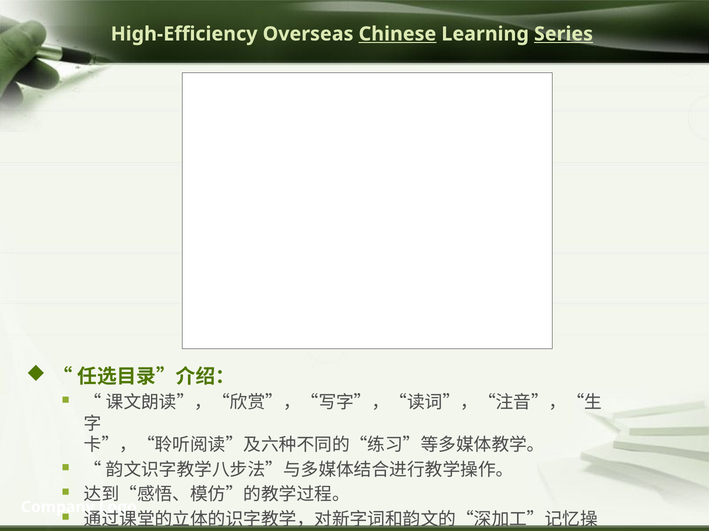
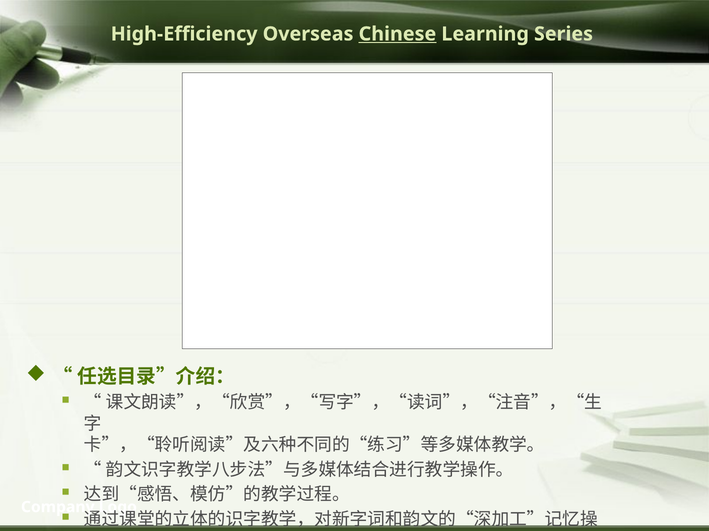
Series underline: present -> none (564, 34)
